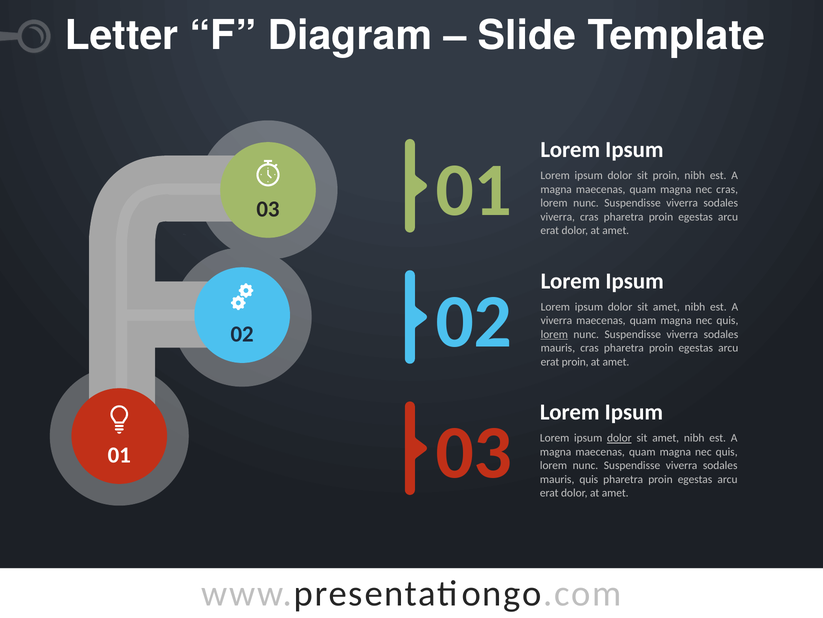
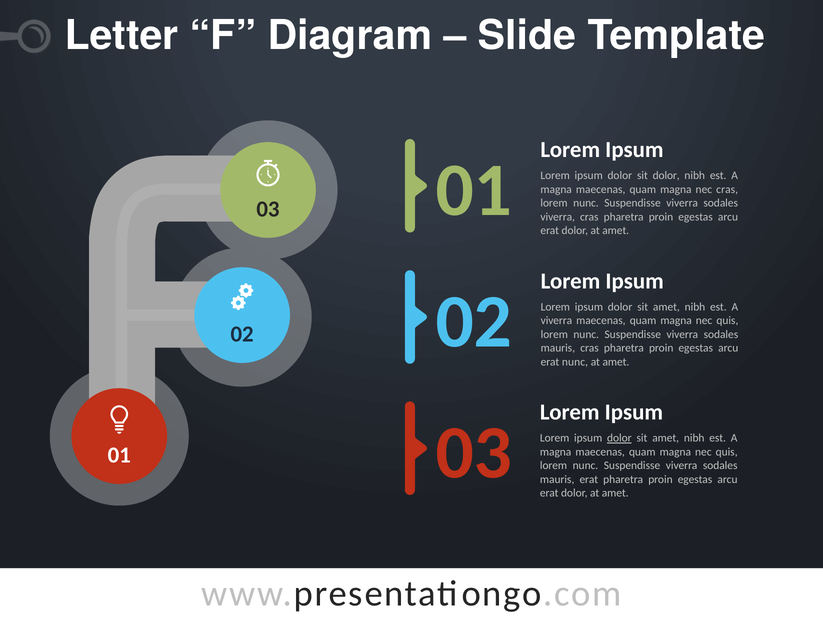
sit proin: proin -> dolor (666, 175)
lorem underline: present -> none (554, 334)
erat proin: proin -> nunc (575, 361)
mauris quis: quis -> erat (589, 479)
